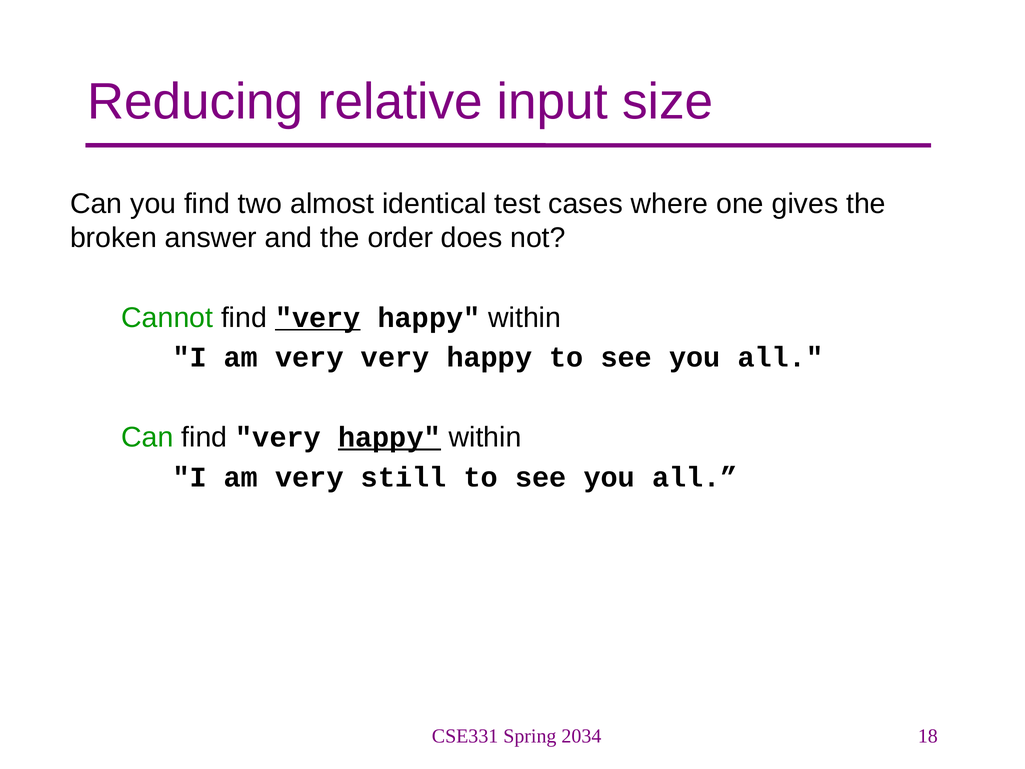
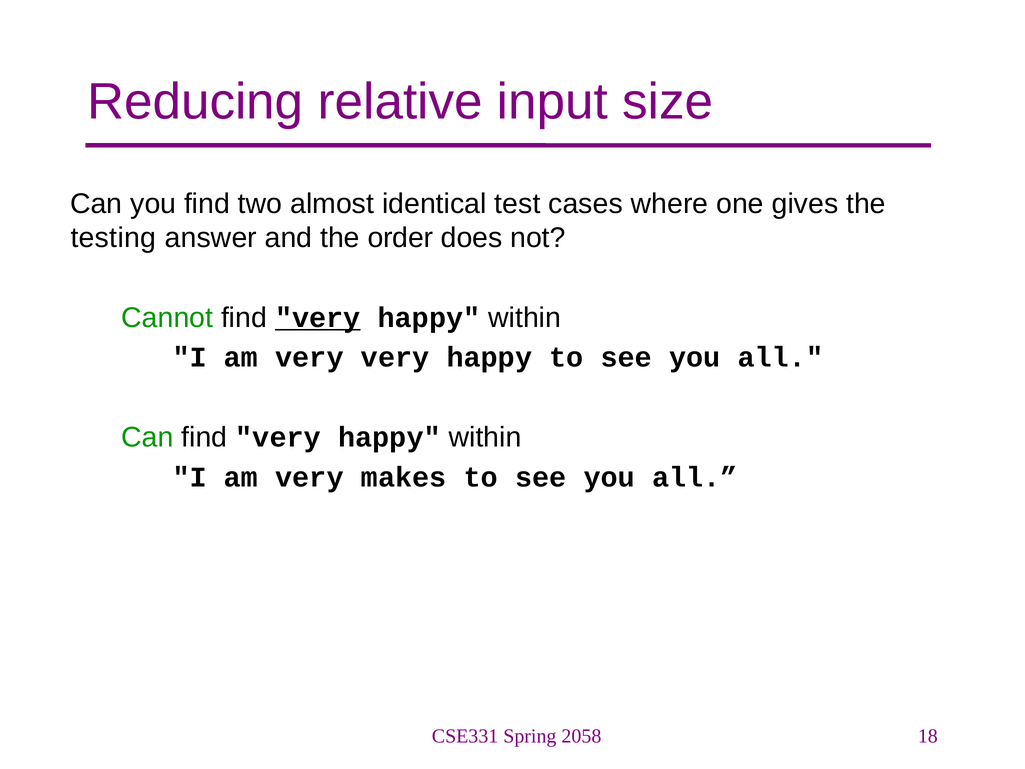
broken: broken -> testing (113, 238)
happy underline: present -> none (389, 437)
still: still -> makes (404, 477)
2034: 2034 -> 2058 (581, 736)
